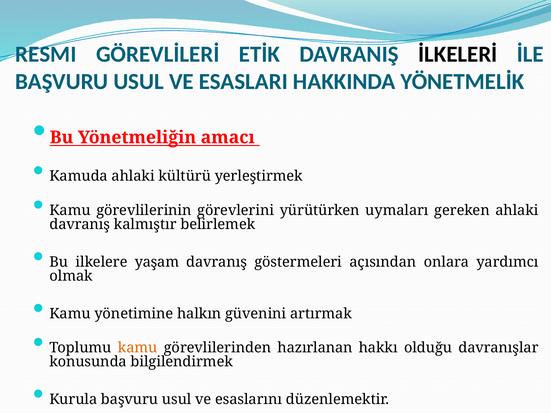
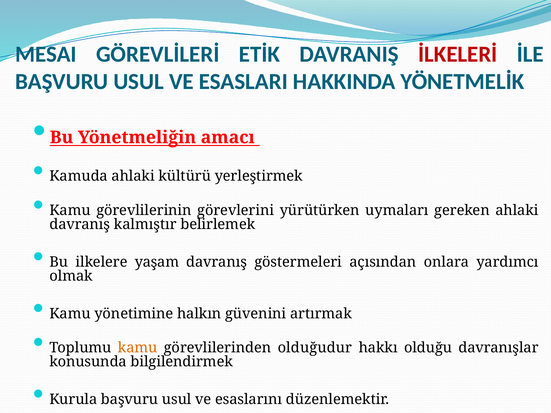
RESMI: RESMI -> MESAI (46, 54)
İLKELERİ colour: black -> red (458, 54)
hazırlanan: hazırlanan -> olduğudur (315, 348)
